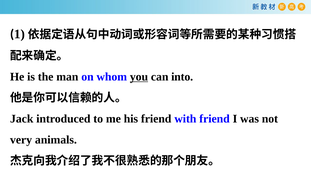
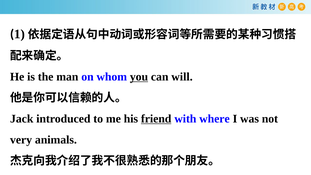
into: into -> will (182, 77)
friend underline: none -> present (156, 119)
with friend: friend -> where (214, 119)
